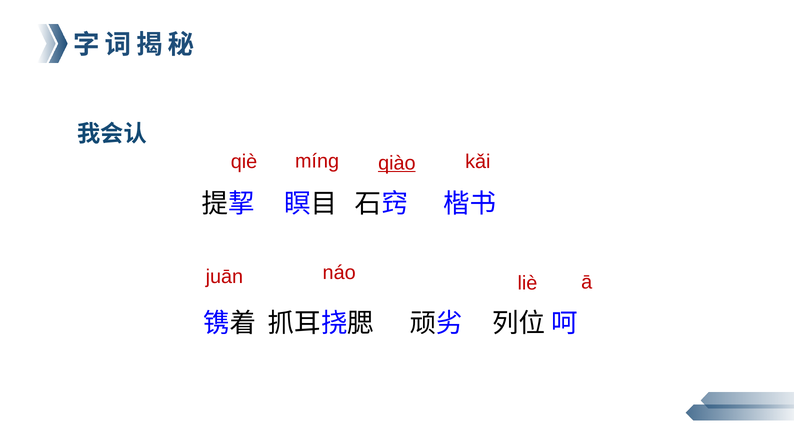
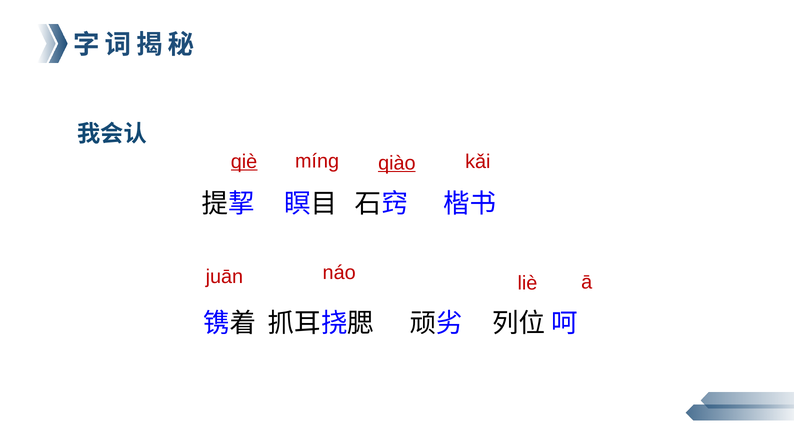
qiè underline: none -> present (244, 161)
